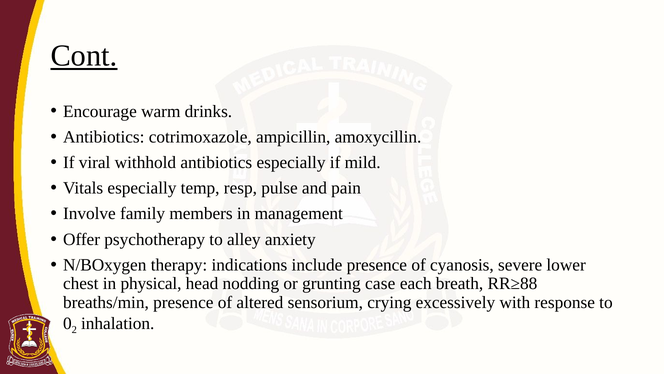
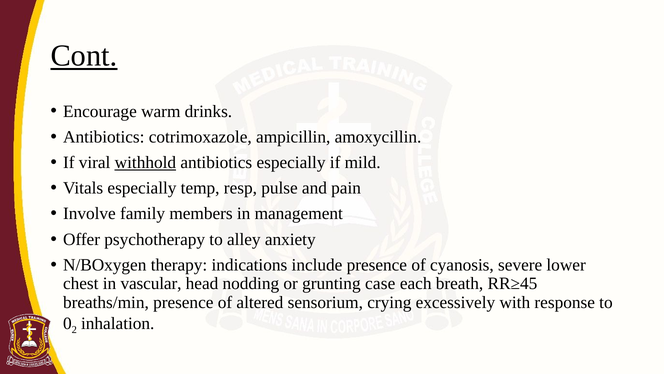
withhold underline: none -> present (145, 162)
physical: physical -> vascular (151, 283)
RR≥88: RR≥88 -> RR≥45 (512, 283)
